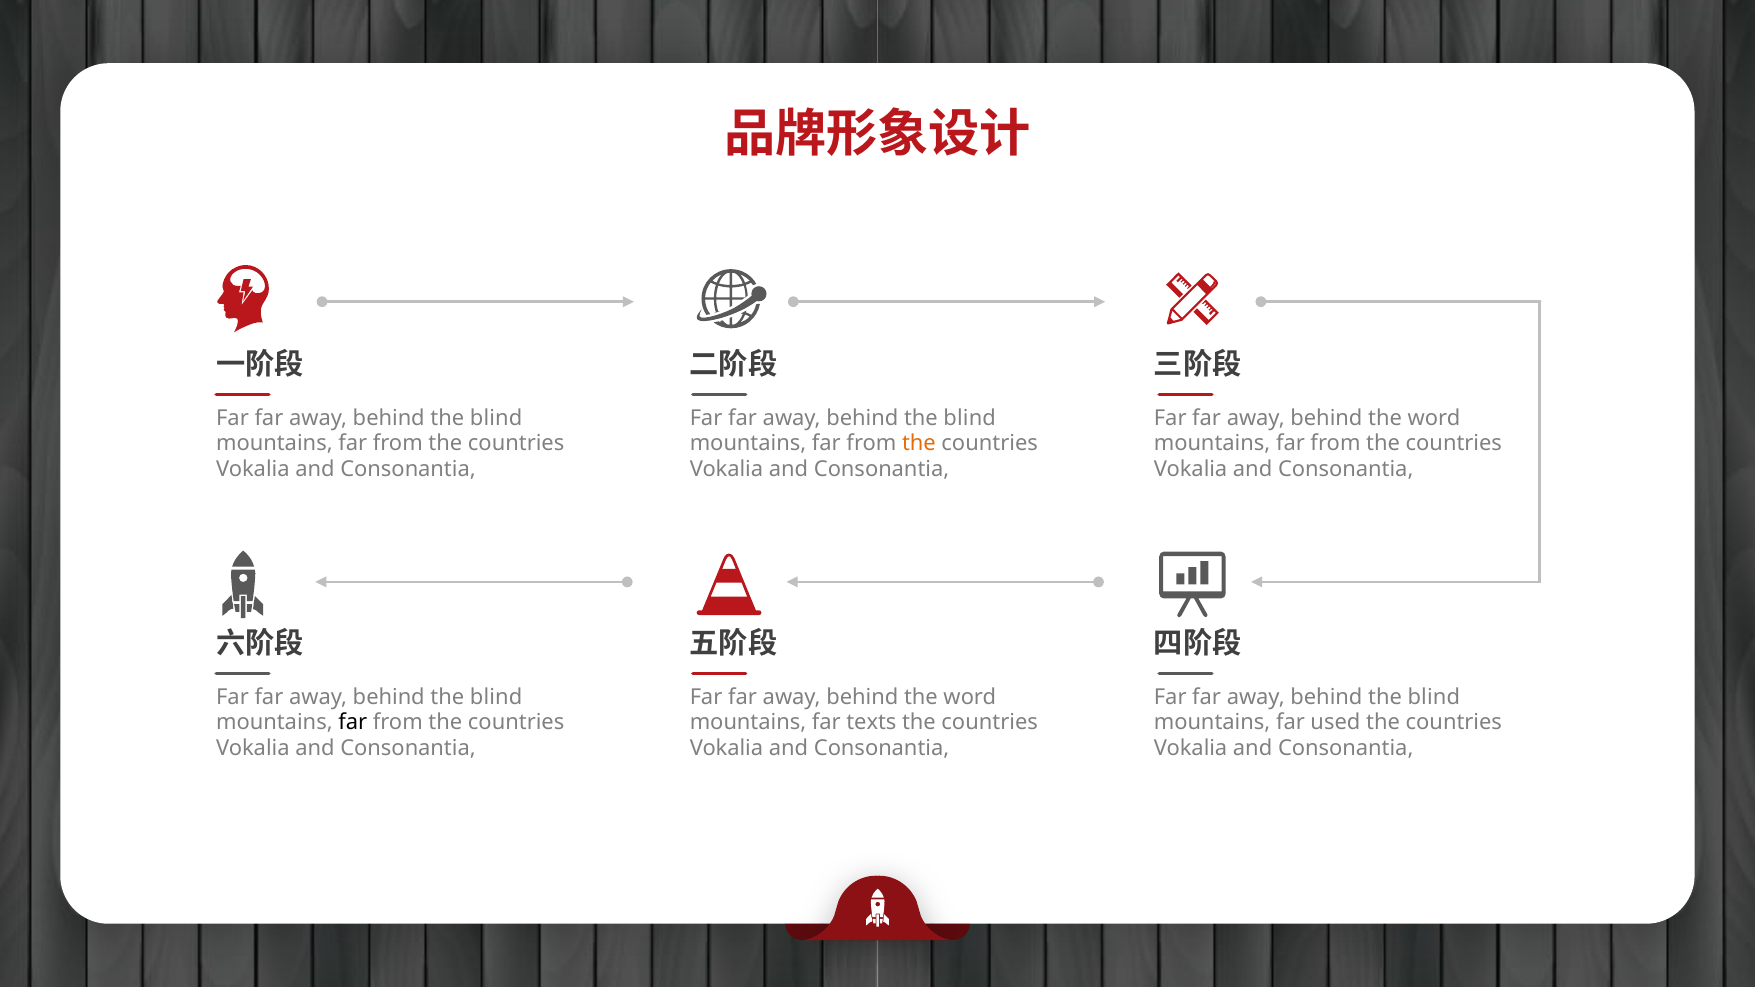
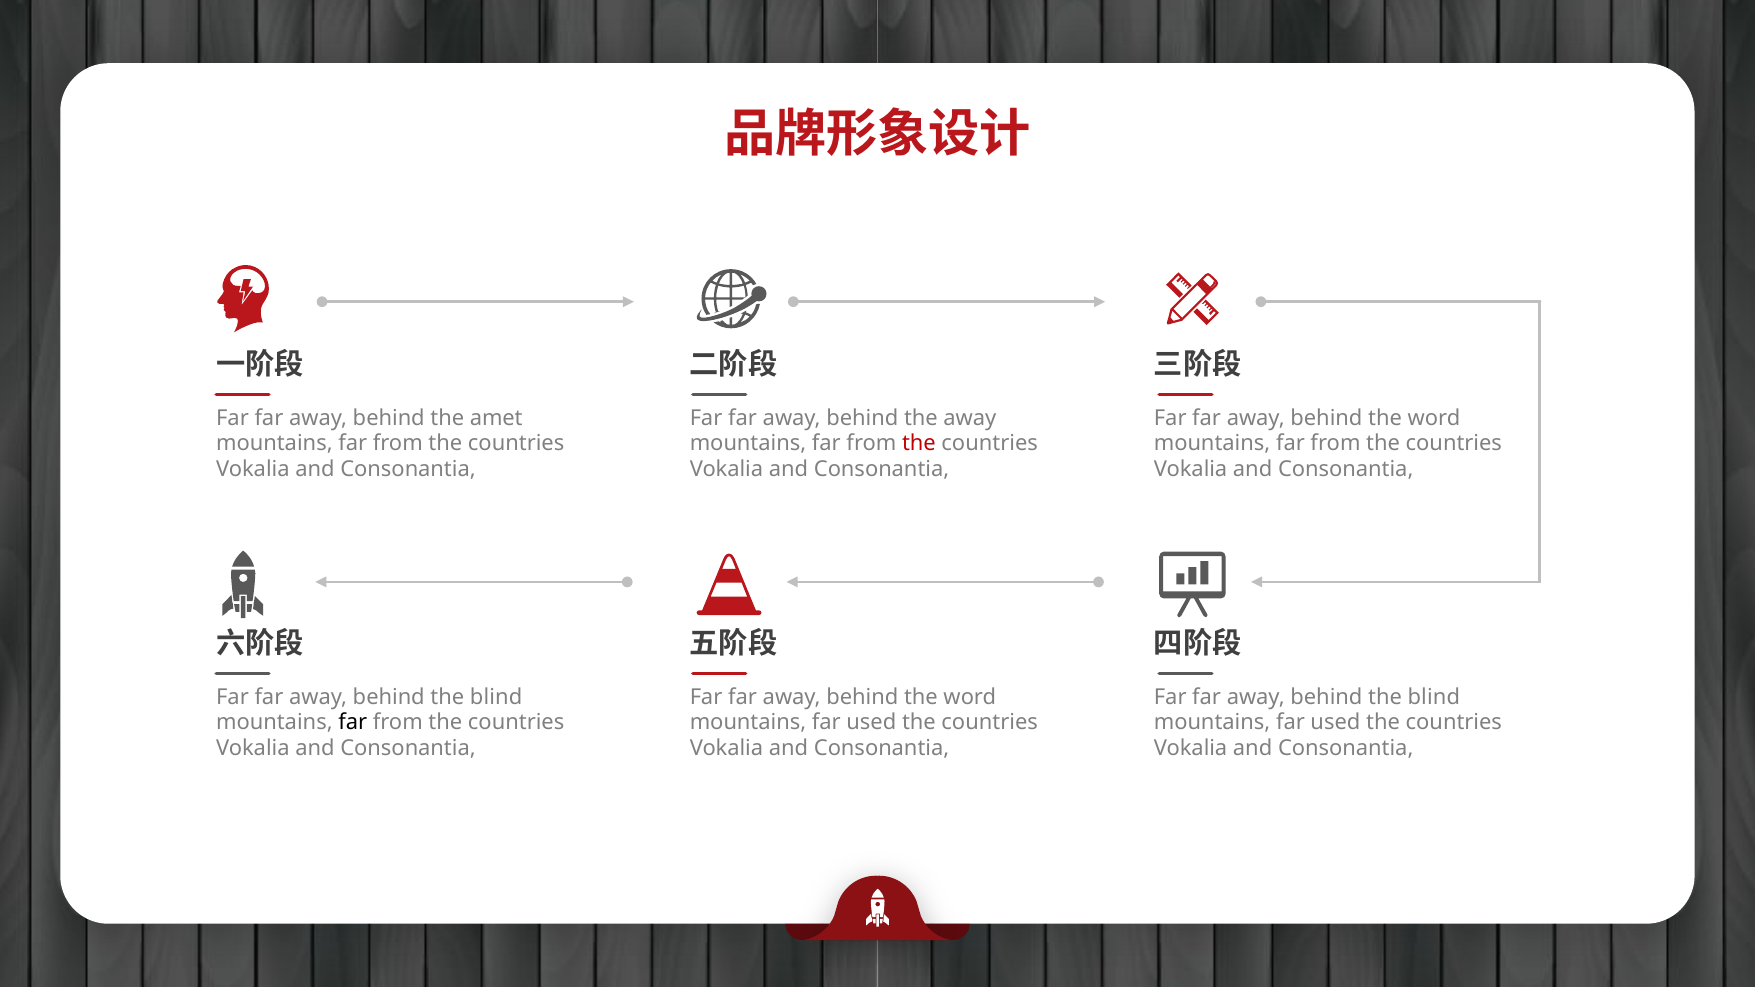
blind: blind -> amet (496, 418)
blind: blind -> away (970, 418)
the colour: orange -> red (919, 444)
texts: texts -> used (871, 723)
